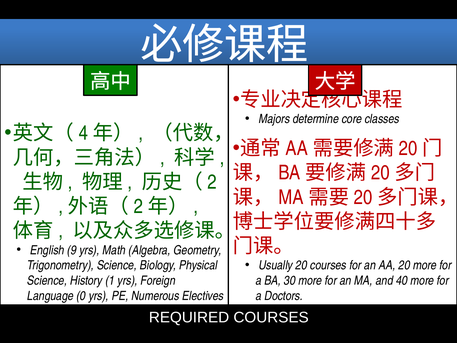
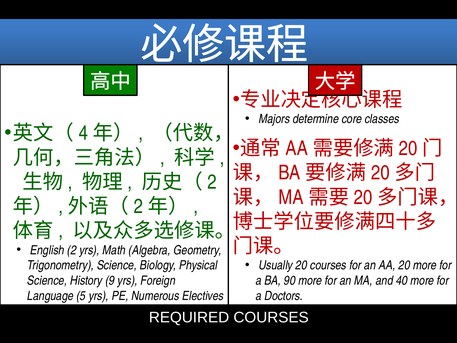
9: 9 -> 2 (72, 250)
1: 1 -> 9 (110, 280)
30: 30 -> 90 (290, 280)
0: 0 -> 5 (81, 296)
